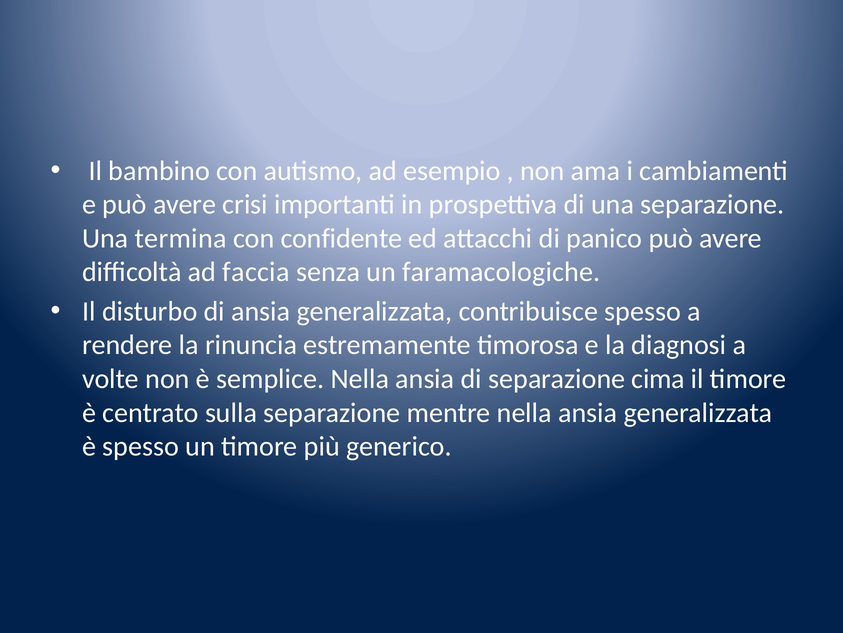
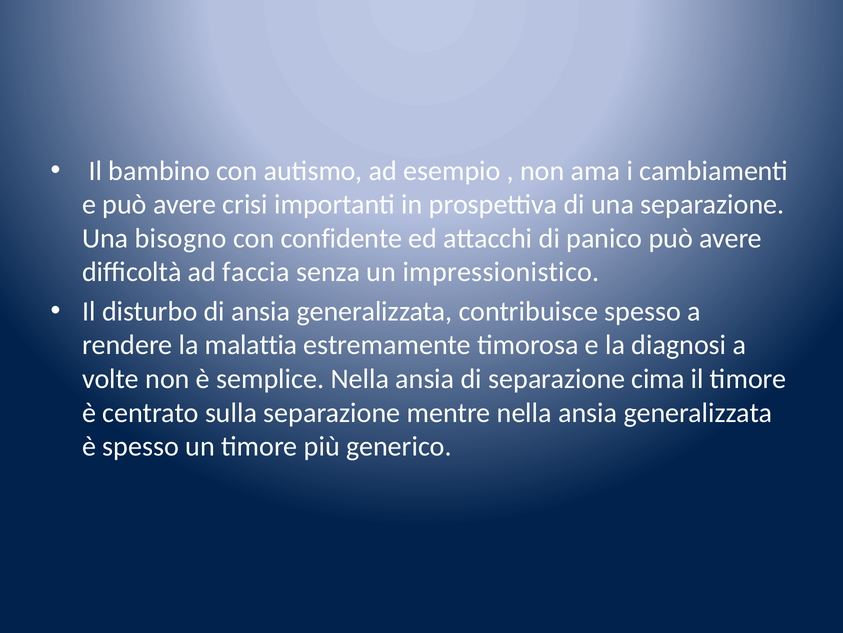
termina: termina -> bisogno (181, 238)
faramacologiche: faramacologiche -> impressionistico (501, 272)
rinuncia: rinuncia -> malattia (251, 345)
